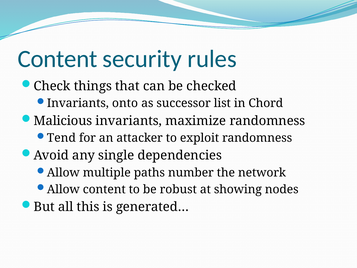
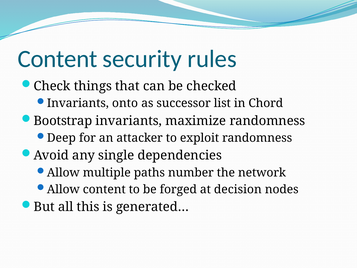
Malicious: Malicious -> Bootstrap (63, 121)
Tend: Tend -> Deep (61, 138)
robust: robust -> forged (178, 189)
showing: showing -> decision (238, 189)
